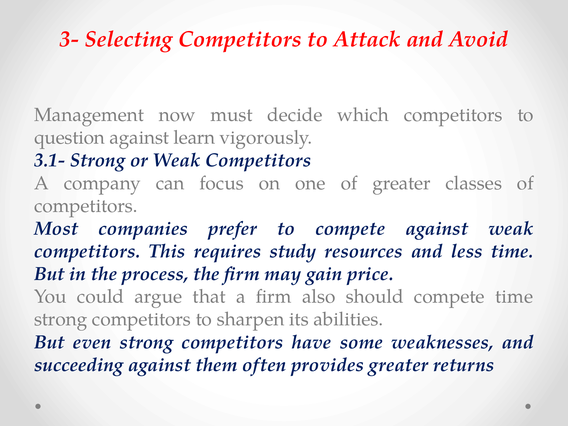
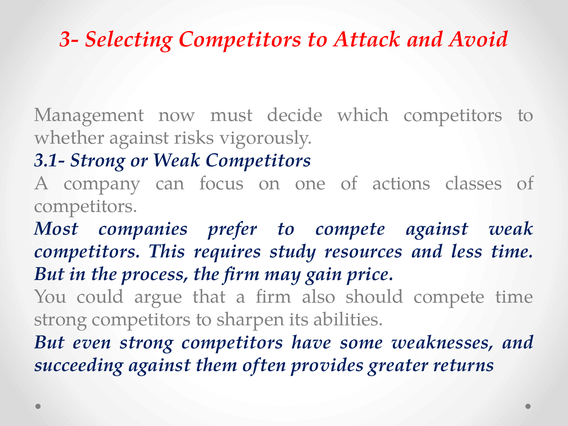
question: question -> whether (69, 138)
learn: learn -> risks (194, 138)
of greater: greater -> actions (401, 183)
